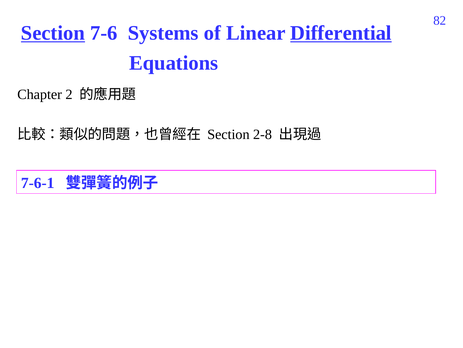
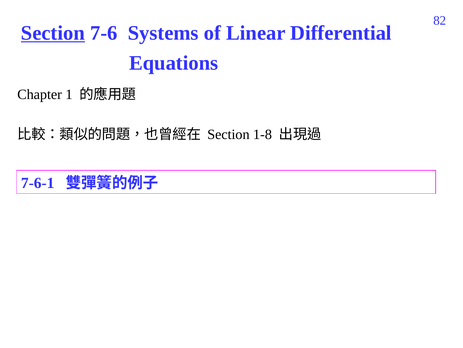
Differential underline: present -> none (341, 33)
2: 2 -> 1 (69, 94)
2-8: 2-8 -> 1-8 (262, 134)
